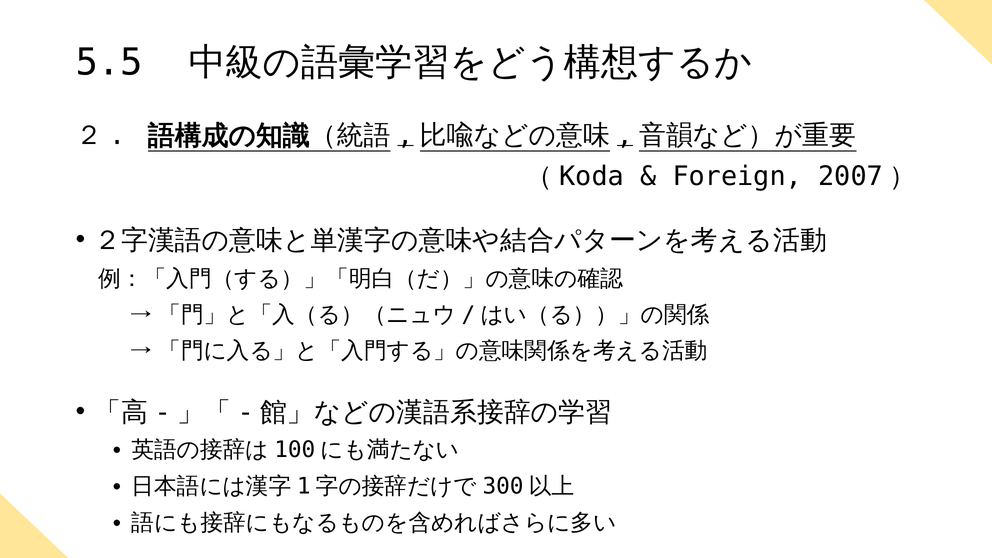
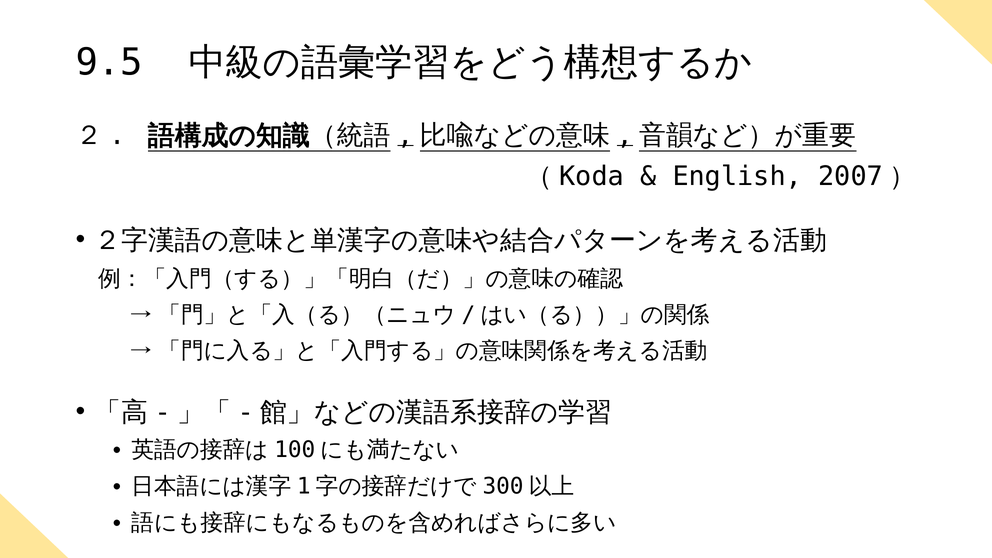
5.5: 5.5 -> 9.5 (109, 62)
Foreign: Foreign -> English (737, 176)
